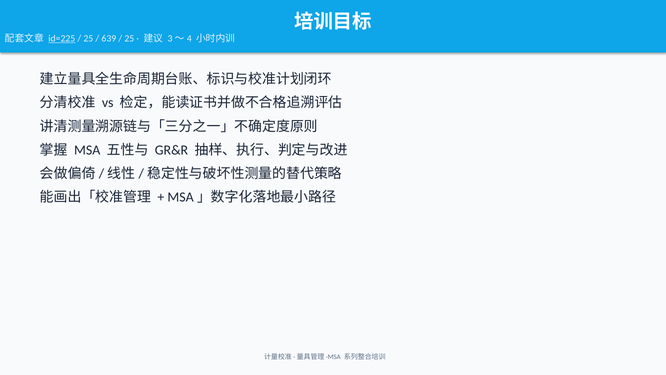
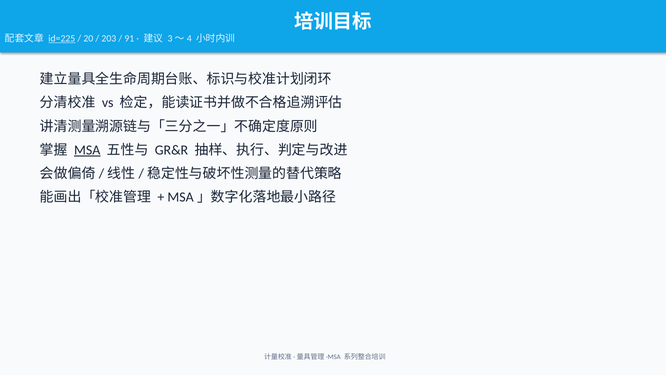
25: 25 -> 20 (88, 39)
639: 639 -> 203 (109, 39)
25: 25 -> 91 (129, 39)
MSA underline: none -> present (87, 150)
